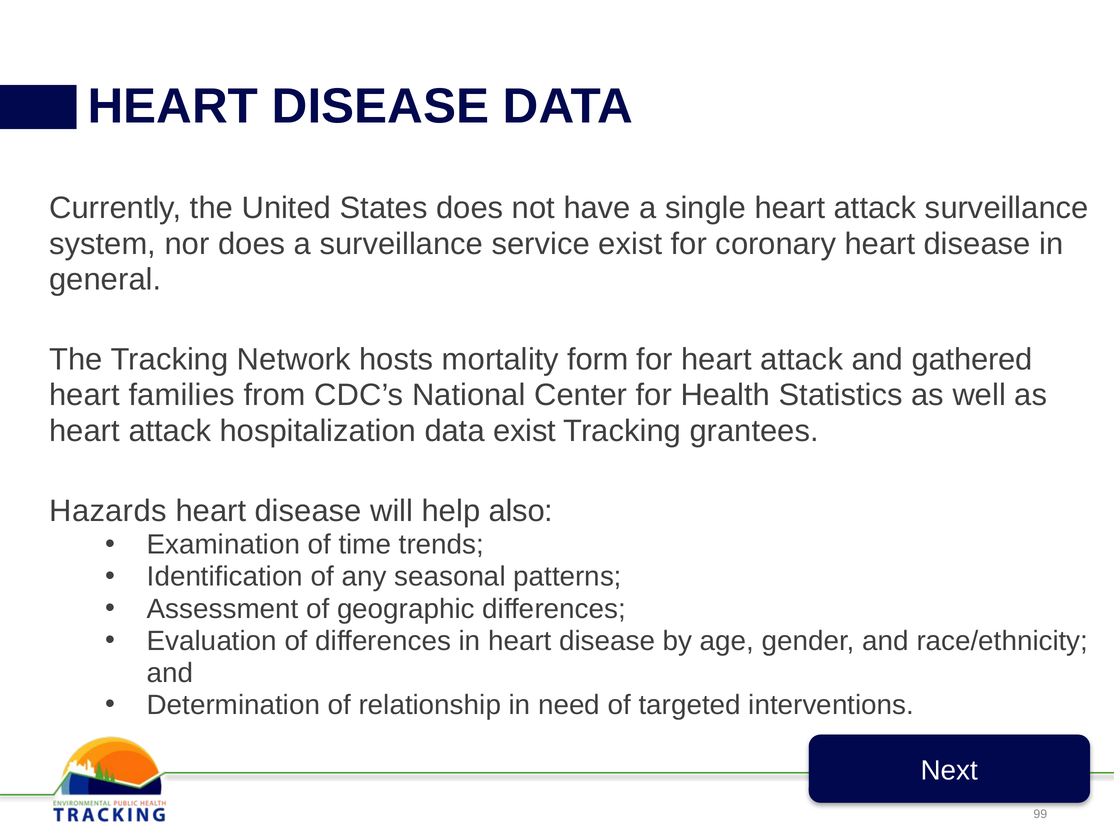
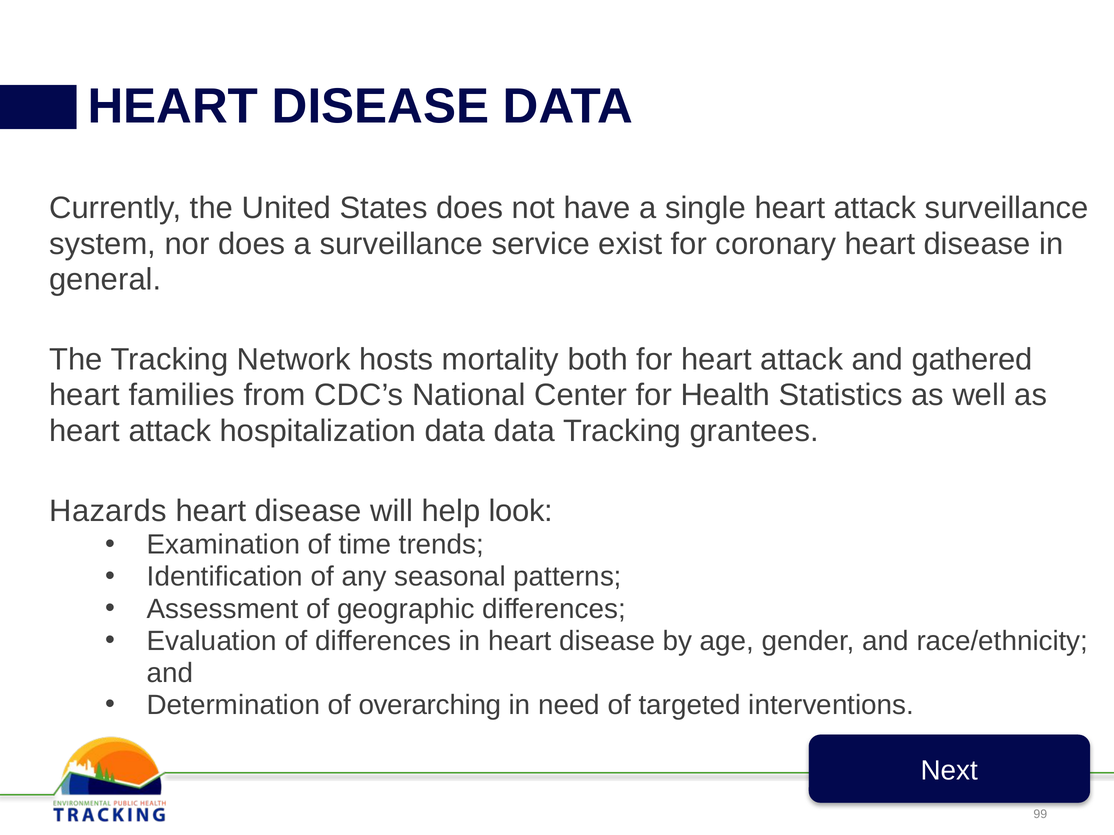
form: form -> both (598, 360)
data exist: exist -> data (524, 431)
also: also -> look (521, 511)
relationship: relationship -> overarching (430, 705)
